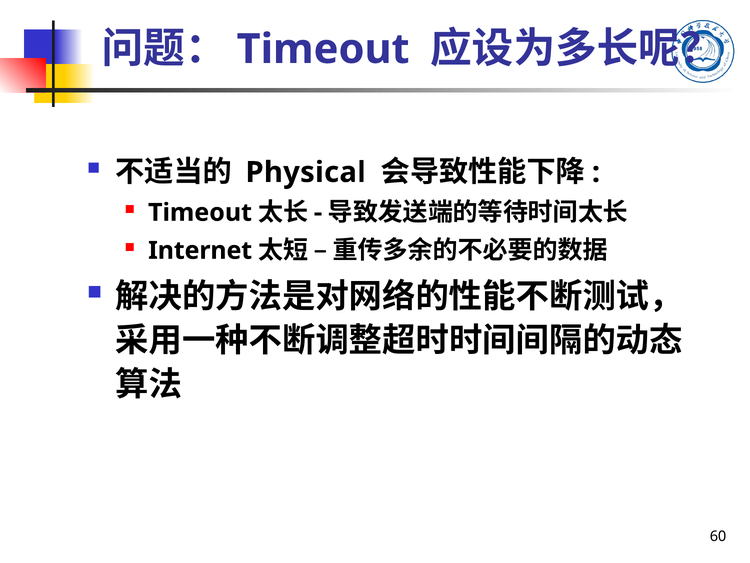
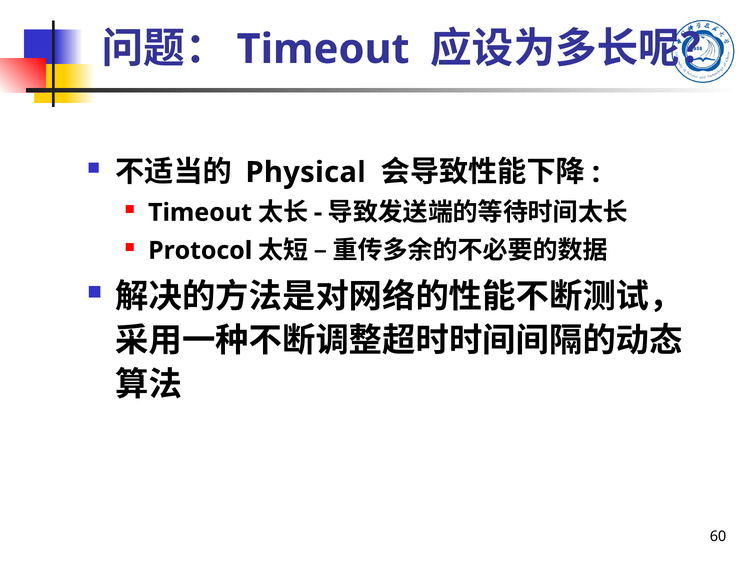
Internet: Internet -> Protocol (200, 250)
